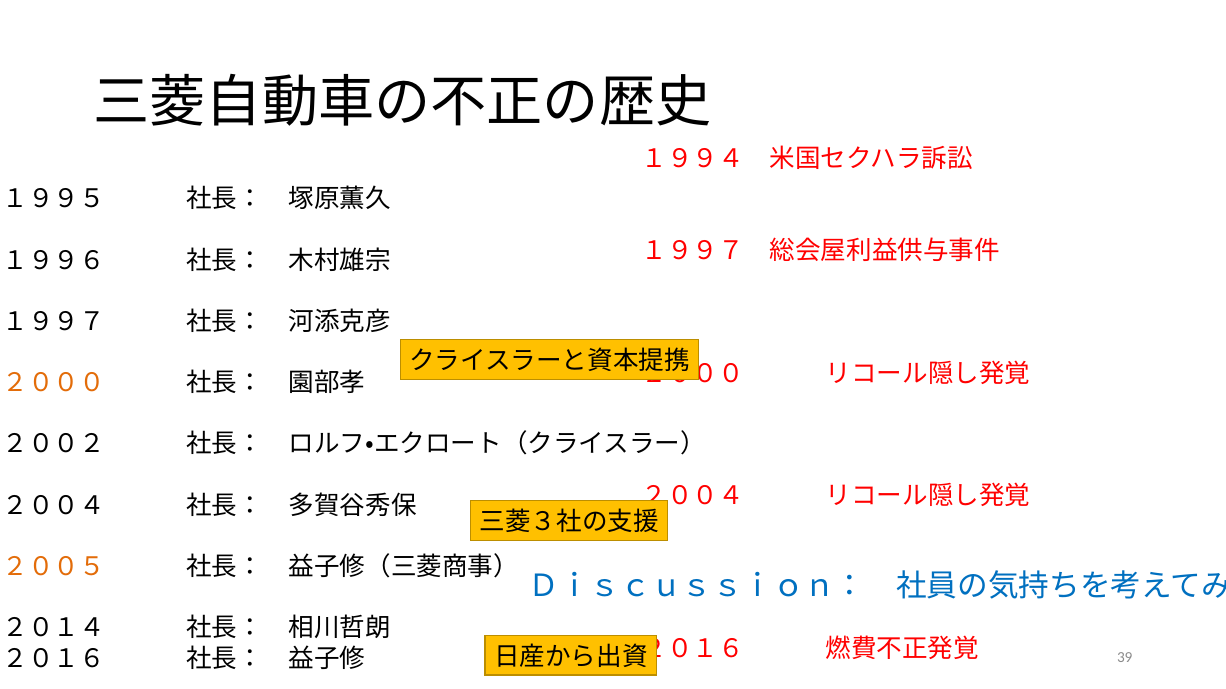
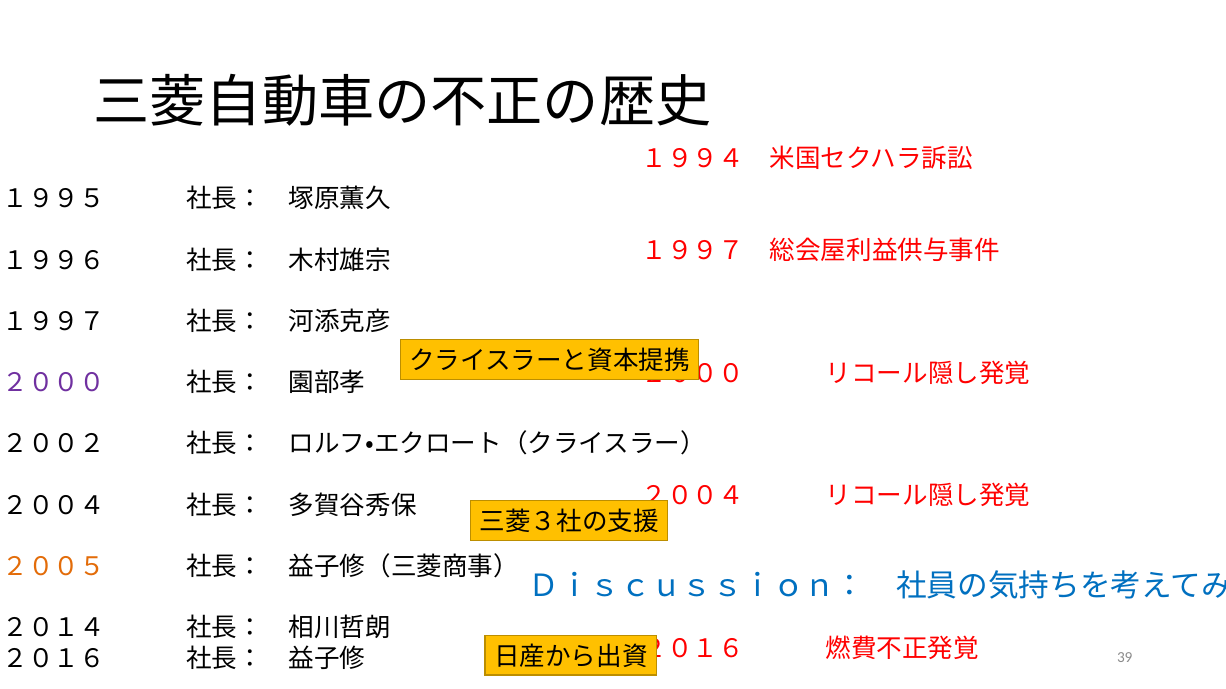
２０００ colour: orange -> purple (54, 384)
